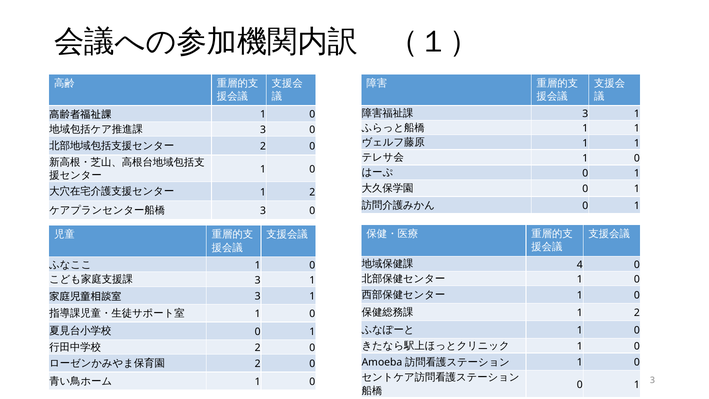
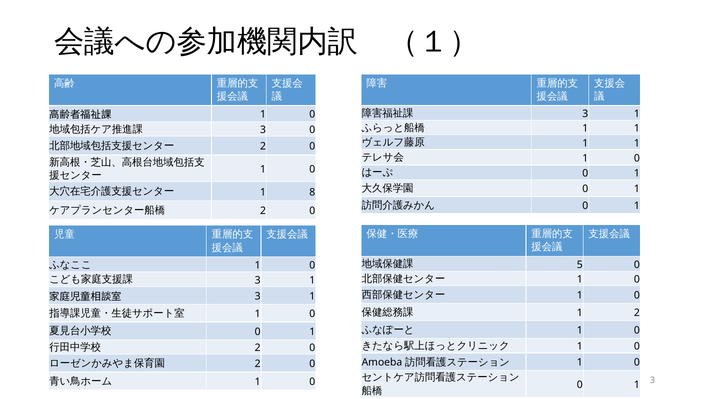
2: 2 -> 8 (312, 192)
3: 3 -> 2 (263, 211)
4: 4 -> 5 (580, 265)
